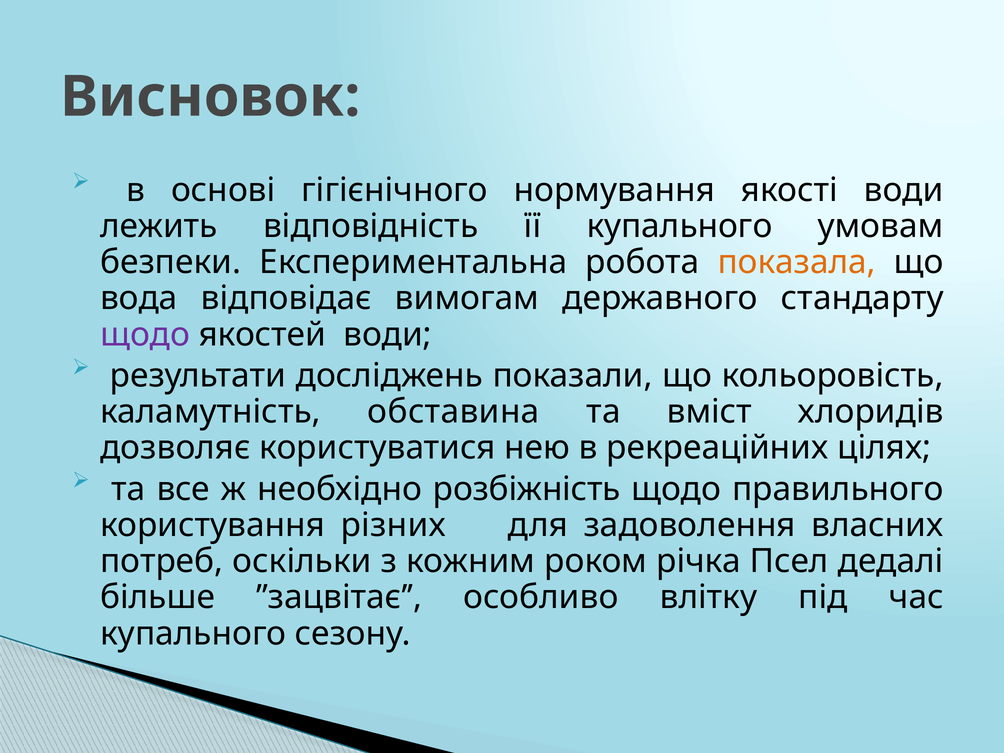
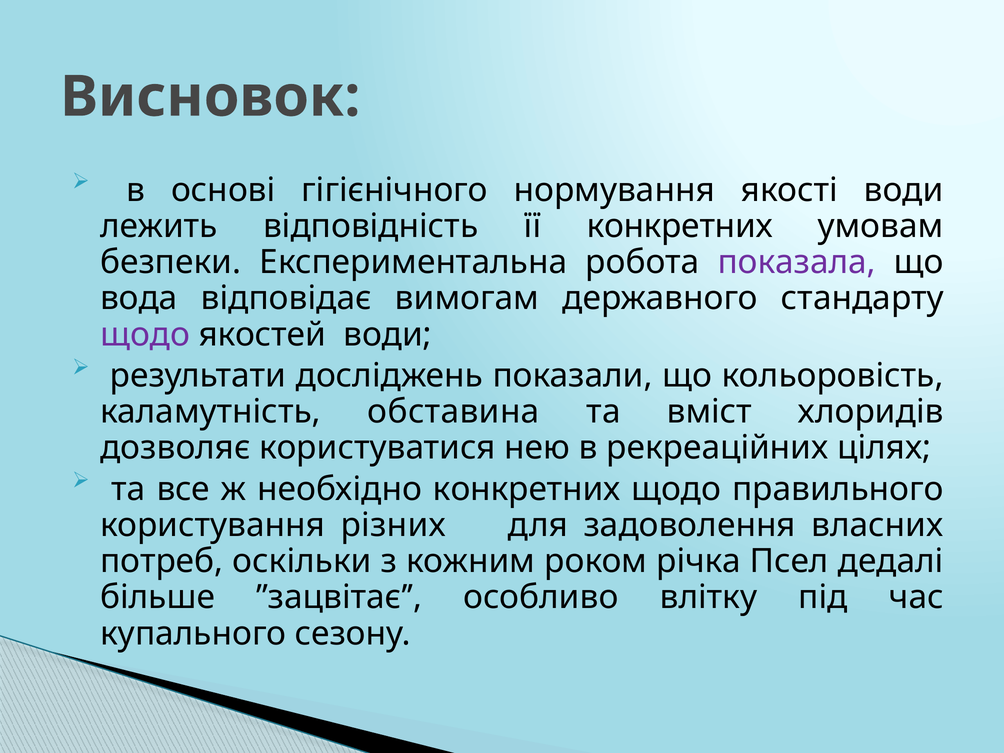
її купального: купального -> конкретних (680, 226)
показала colour: orange -> purple (797, 262)
необхідно розбіжність: розбіжність -> конкретних (527, 489)
